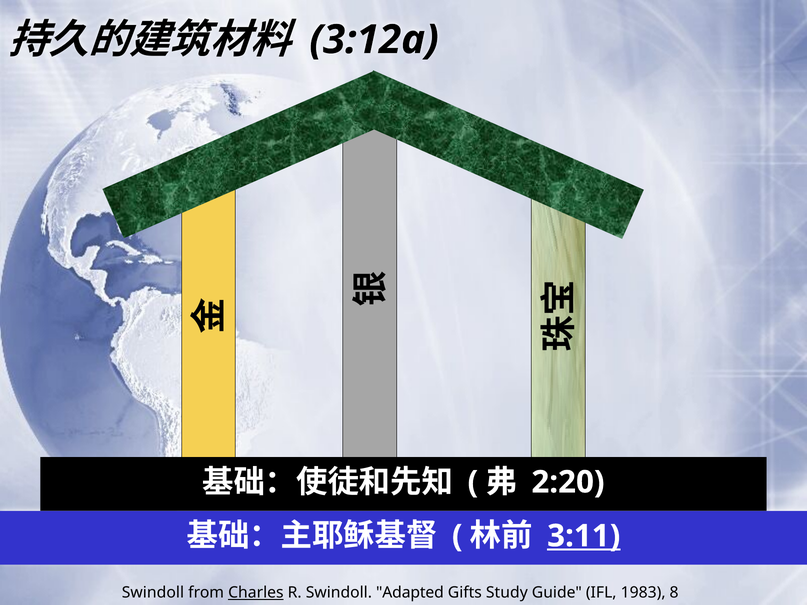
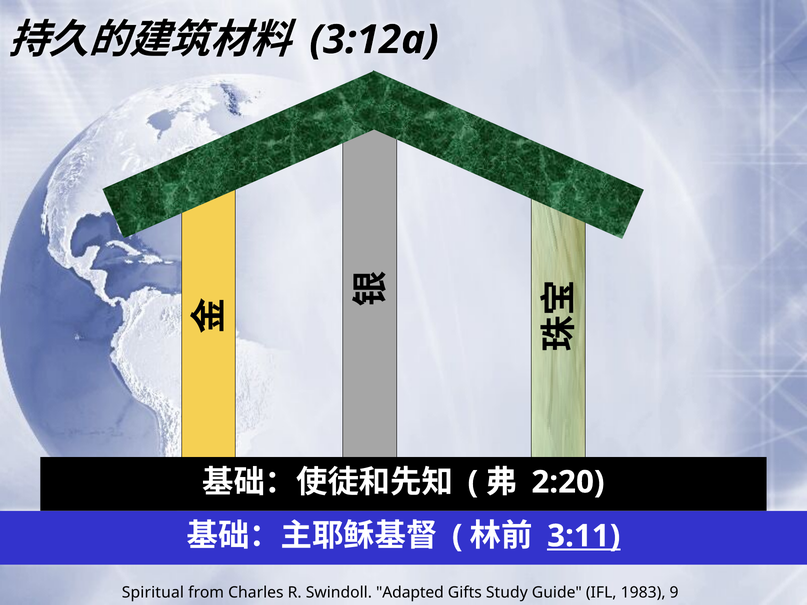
Swindoll: Swindoll -> Spiritual (153, 593)
Charles underline: present -> none (256, 593)
8: 8 -> 9 (674, 593)
